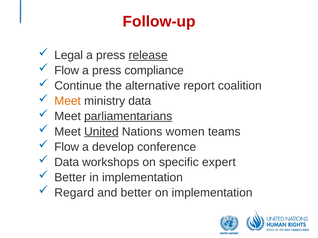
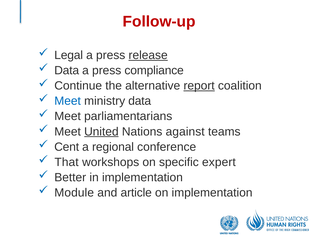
Flow: Flow -> Data (67, 71)
report underline: none -> present (199, 86)
Meet colour: orange -> blue (68, 101)
parliamentarians underline: present -> none (128, 117)
women: women -> against (185, 132)
Flow: Flow -> Cent (67, 147)
develop: develop -> regional (113, 147)
Data: Data -> That (67, 162)
Regard: Regard -> Module (74, 193)
and better: better -> article (136, 193)
